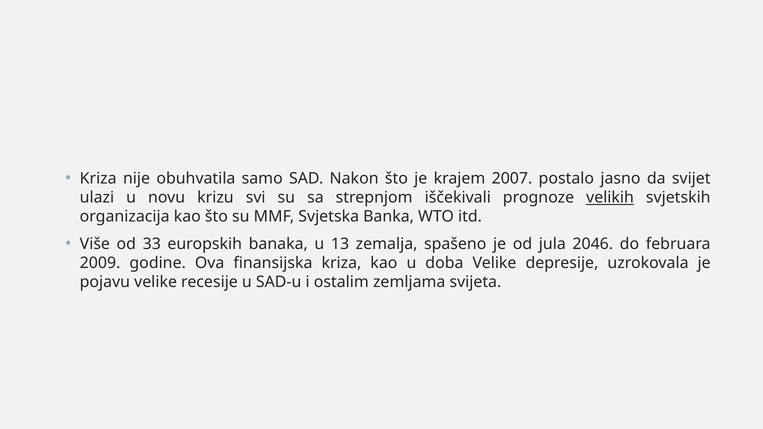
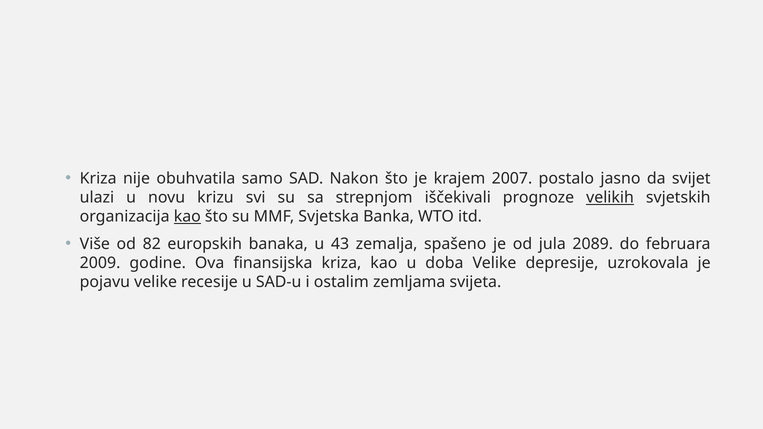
kao underline: none -> present (187, 217)
33: 33 -> 82 (152, 244)
13: 13 -> 43 (340, 244)
2046: 2046 -> 2089 (593, 244)
